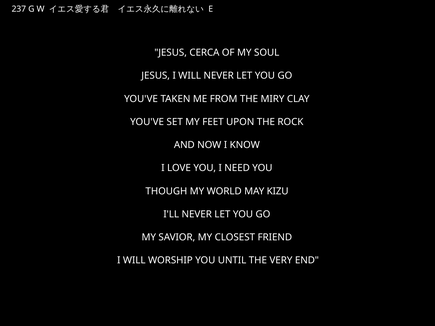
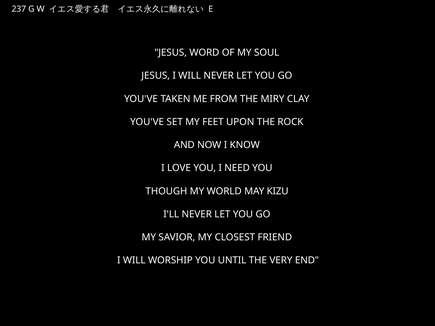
CERCA: CERCA -> WORD (204, 53)
